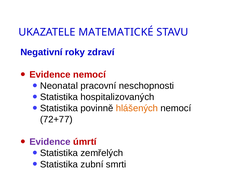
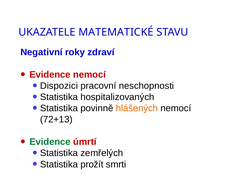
Neonatal: Neonatal -> Dispozici (59, 86)
72+77: 72+77 -> 72+13 (56, 120)
Evidence colour: purple -> green (50, 143)
zubní: zubní -> prožít (92, 165)
